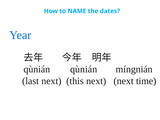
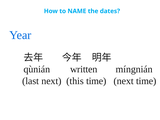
qùnián qùnián: qùnián -> written (84, 69)
this next: next -> time (96, 81)
